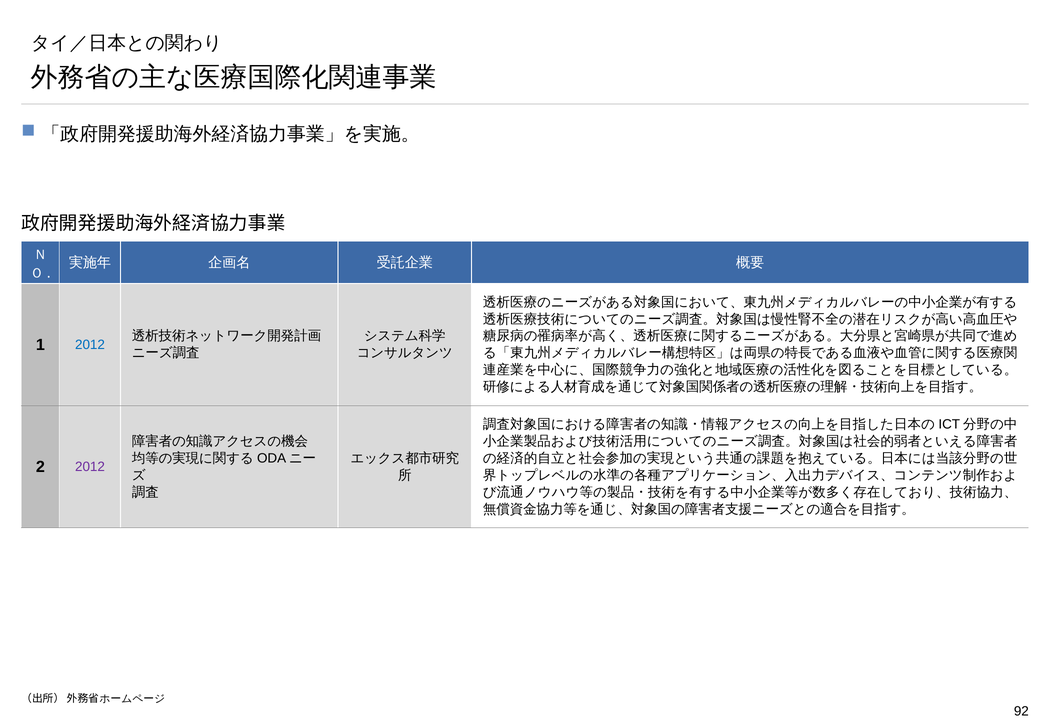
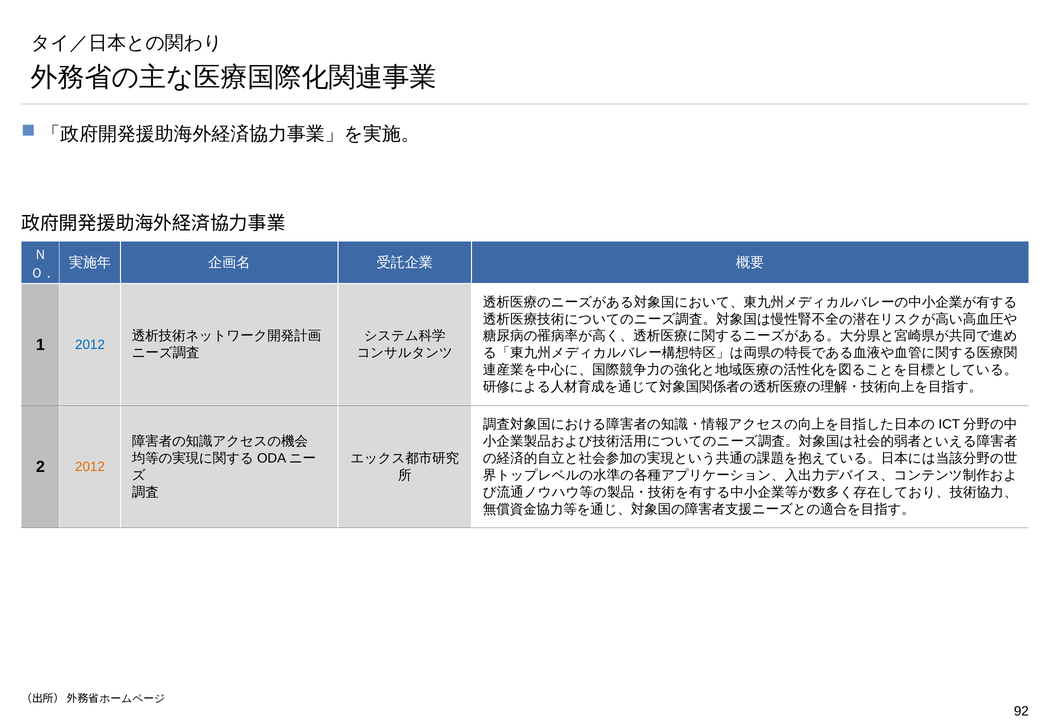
2012 colour: purple -> orange (90, 467)
